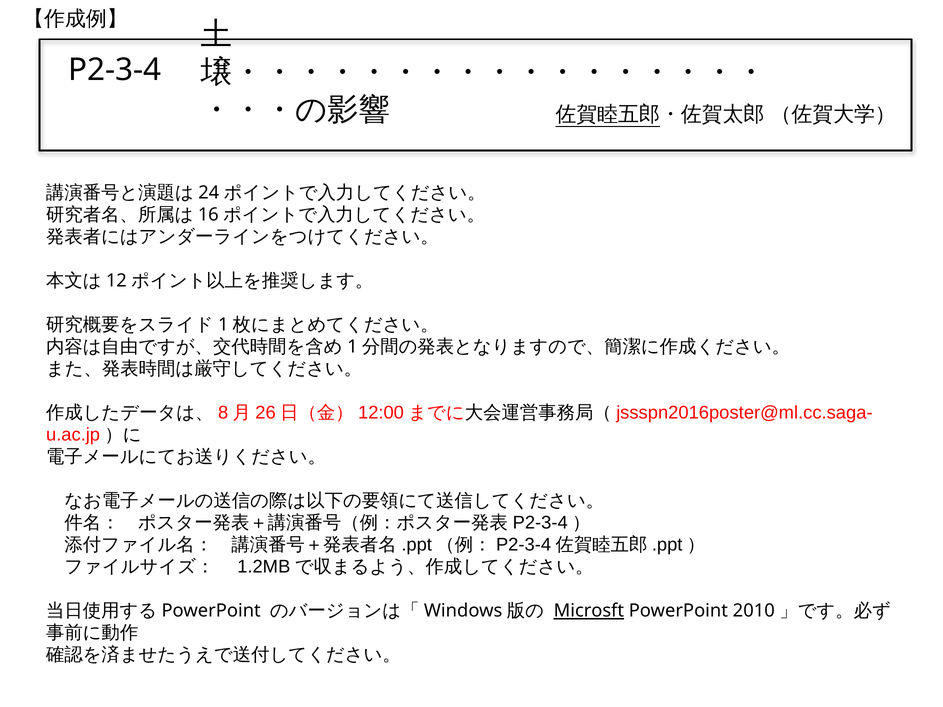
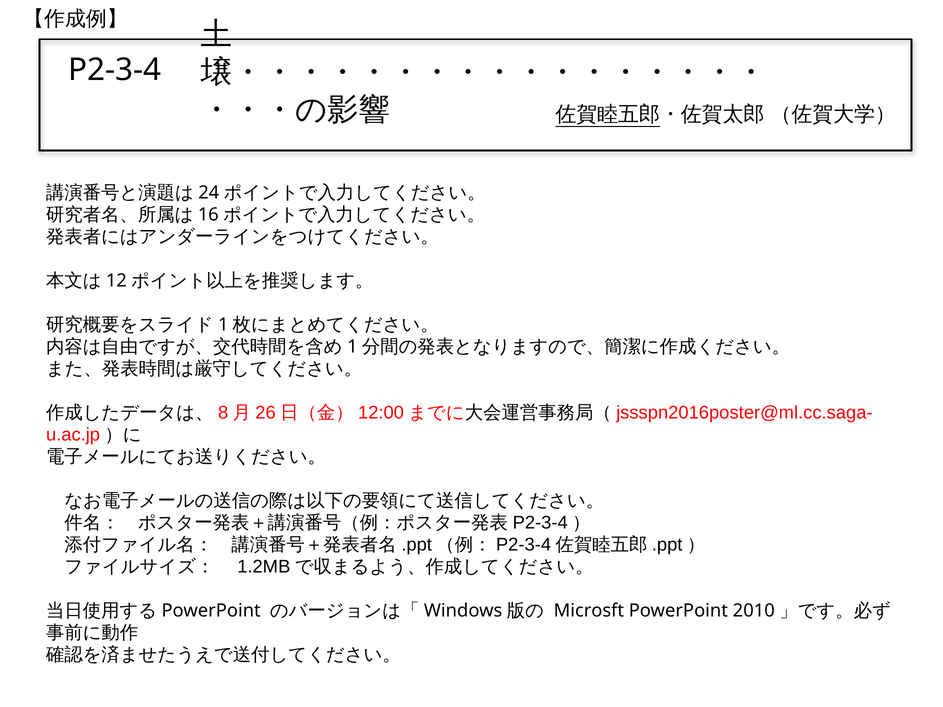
Microsft underline: present -> none (589, 611)
